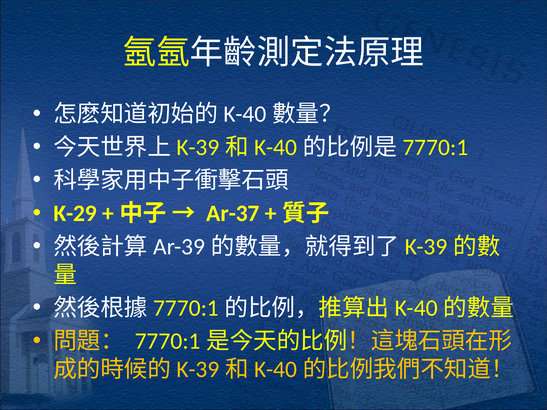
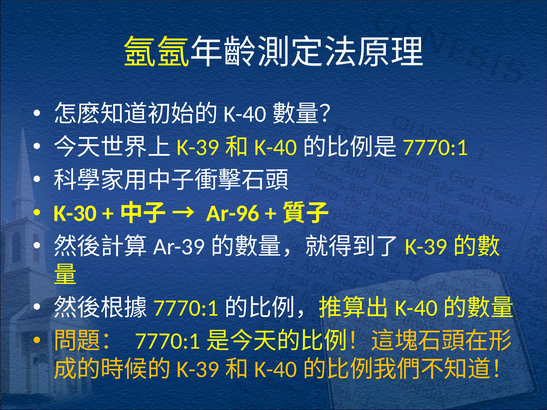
K-29: K-29 -> K-30 (75, 214)
Ar-37: Ar-37 -> Ar-96 (233, 214)
